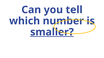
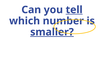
tell underline: none -> present (74, 10)
